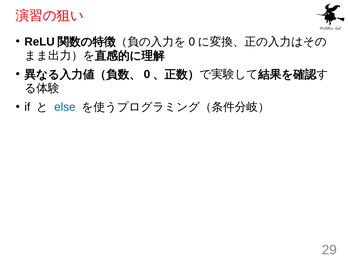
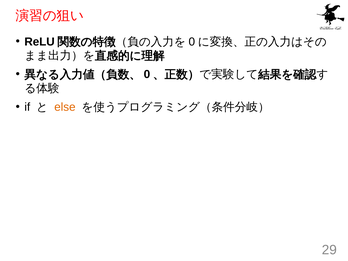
else colour: blue -> orange (65, 107)
